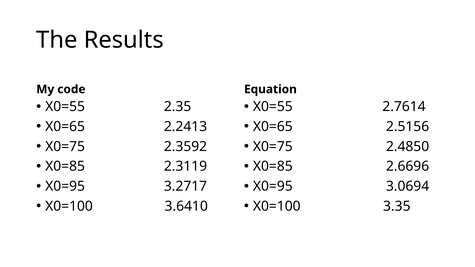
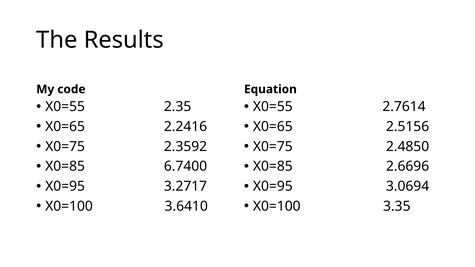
2.2413: 2.2413 -> 2.2416 (185, 127)
2.3119: 2.3119 -> 6.7400 (185, 167)
